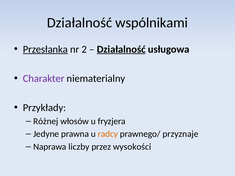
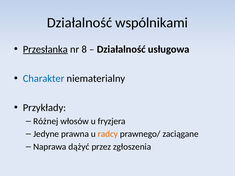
2: 2 -> 8 (84, 49)
Działalność underline: present -> none (121, 49)
Charakter colour: purple -> blue (44, 79)
przyznaje: przyznaje -> zaciągane (181, 134)
liczby: liczby -> dążyć (79, 147)
wysokości: wysokości -> zgłoszenia (132, 147)
